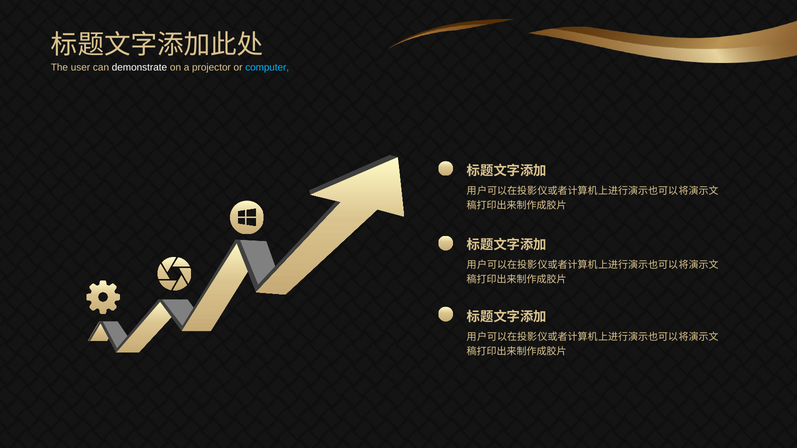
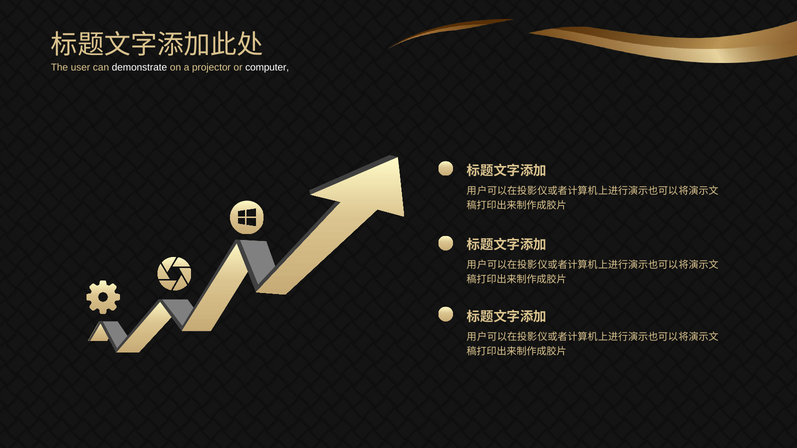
computer colour: light blue -> white (267, 67)
